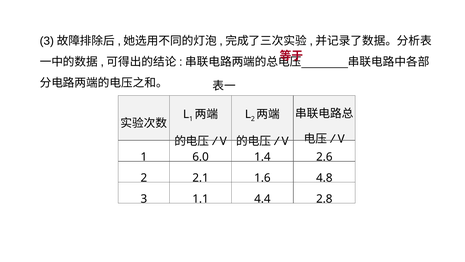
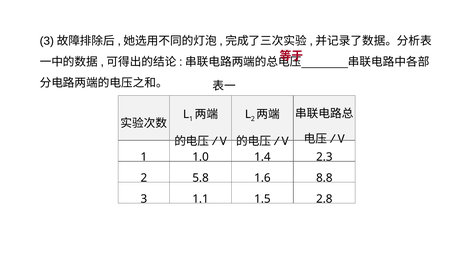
6.0: 6.0 -> 1.0 (201, 157)
2.6: 2.6 -> 2.3 (324, 157)
2.1: 2.1 -> 5.8 (201, 178)
4.8: 4.8 -> 8.8 (324, 178)
4.4: 4.4 -> 1.5 (262, 199)
